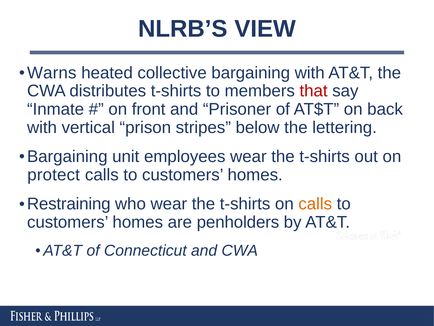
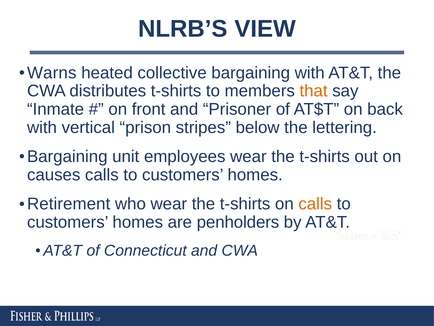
that colour: red -> orange (314, 91)
protect: protect -> causes (54, 175)
Restraining: Restraining -> Retirement (69, 204)
